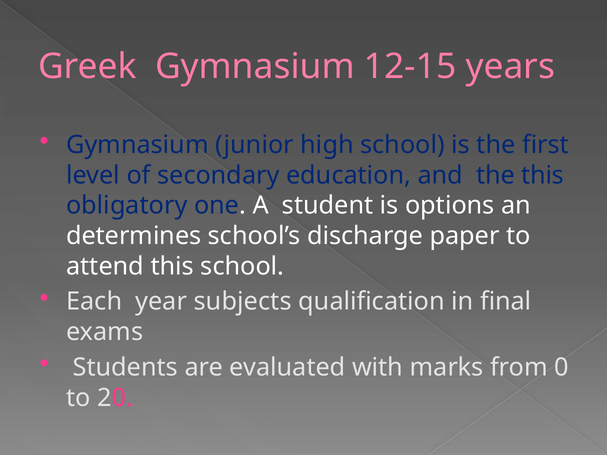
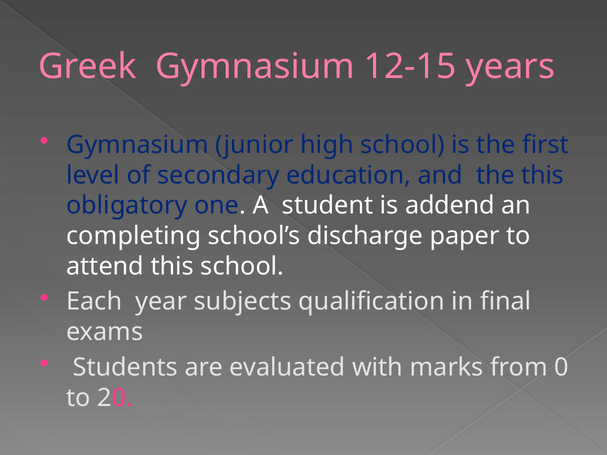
options: options -> addend (450, 206)
determines: determines -> completing (134, 236)
